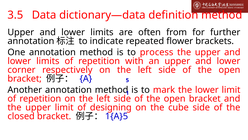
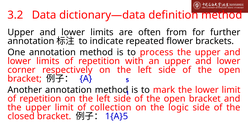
3.5: 3.5 -> 3.2 (15, 15)
designing: designing -> collection (111, 107)
cube: cube -> logic (178, 107)
